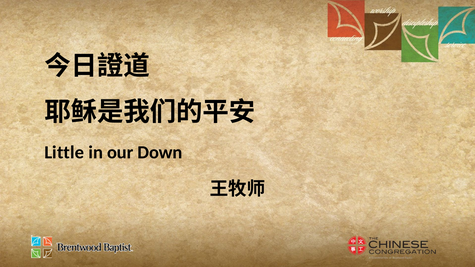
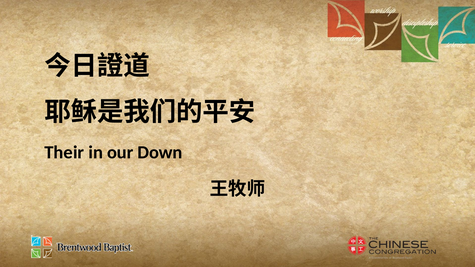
Little: Little -> Their (64, 153)
